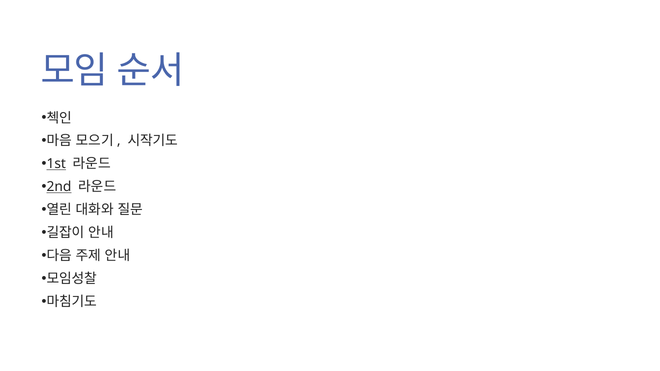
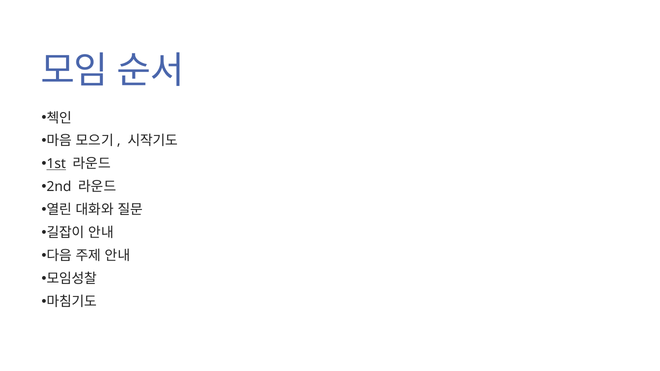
2nd underline: present -> none (59, 187)
